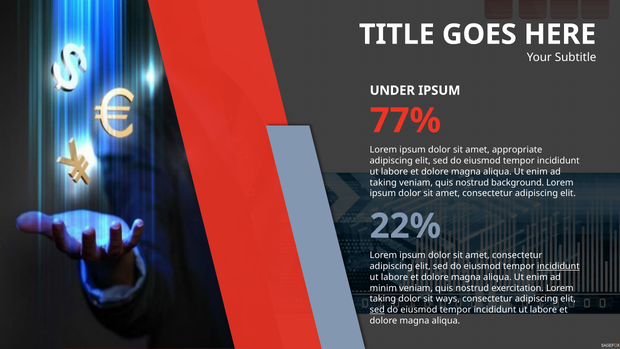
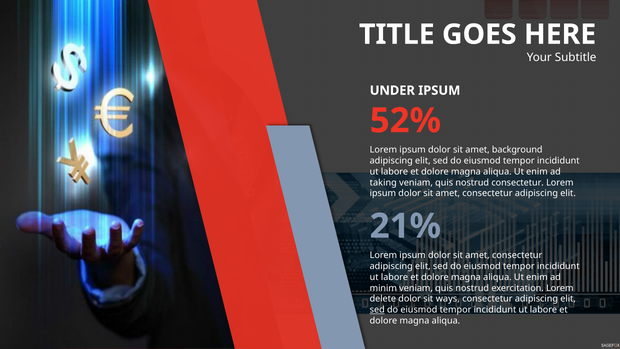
77%: 77% -> 52% (405, 121)
appropriate: appropriate -> background (517, 150)
nostrud background: background -> consectetur (518, 182)
22%: 22% -> 21% (405, 226)
incididunt underline: present -> none (558, 266)
taking: taking -> delete (383, 299)
